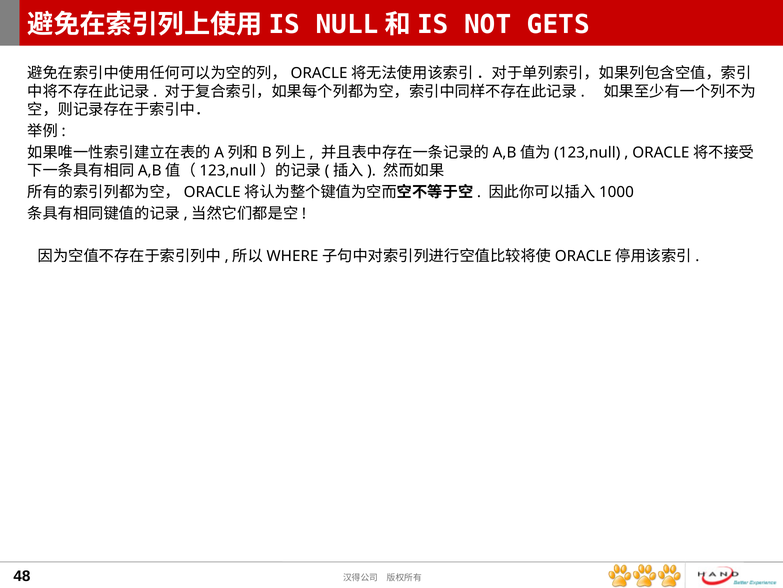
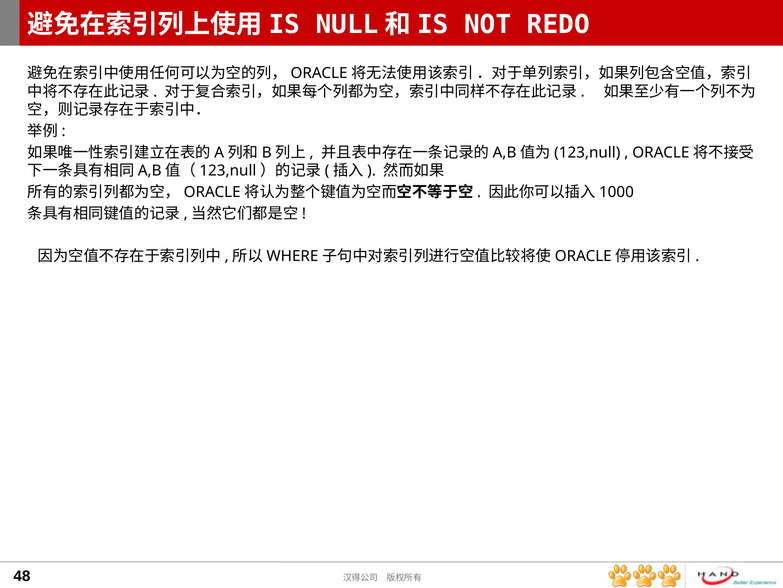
GETS: GETS -> REDO (558, 25)
